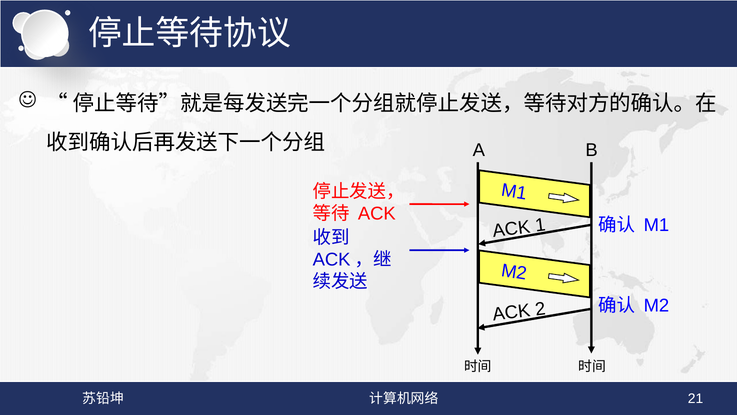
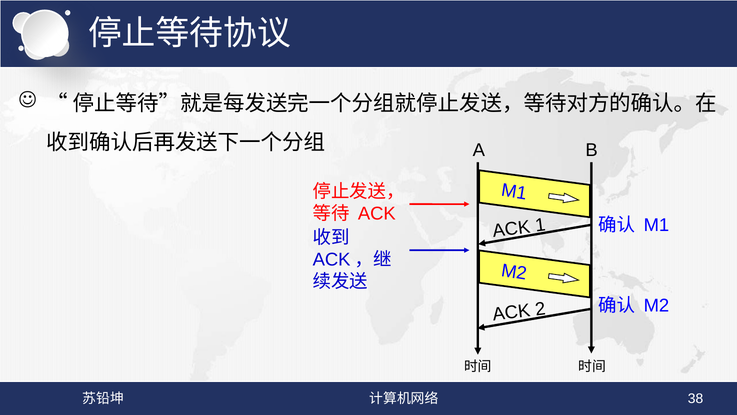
21: 21 -> 38 (696, 398)
